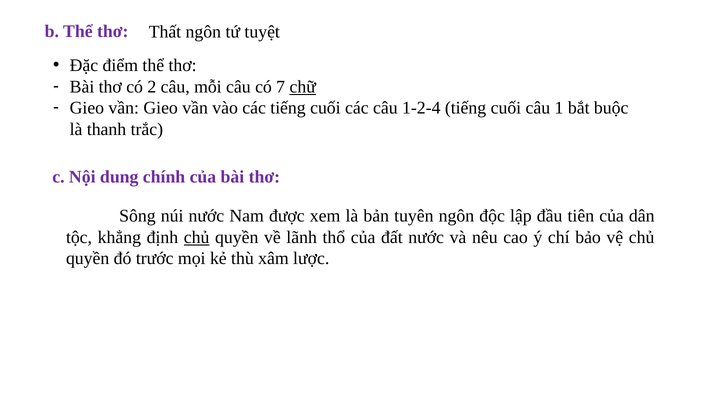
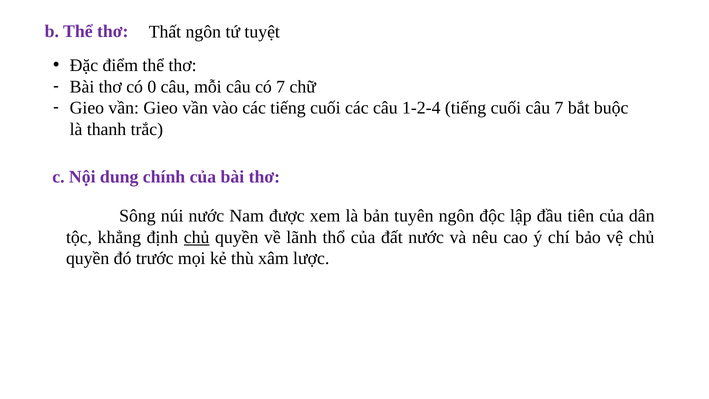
2: 2 -> 0 (152, 87)
chữ underline: present -> none (303, 87)
câu 1: 1 -> 7 (559, 108)
